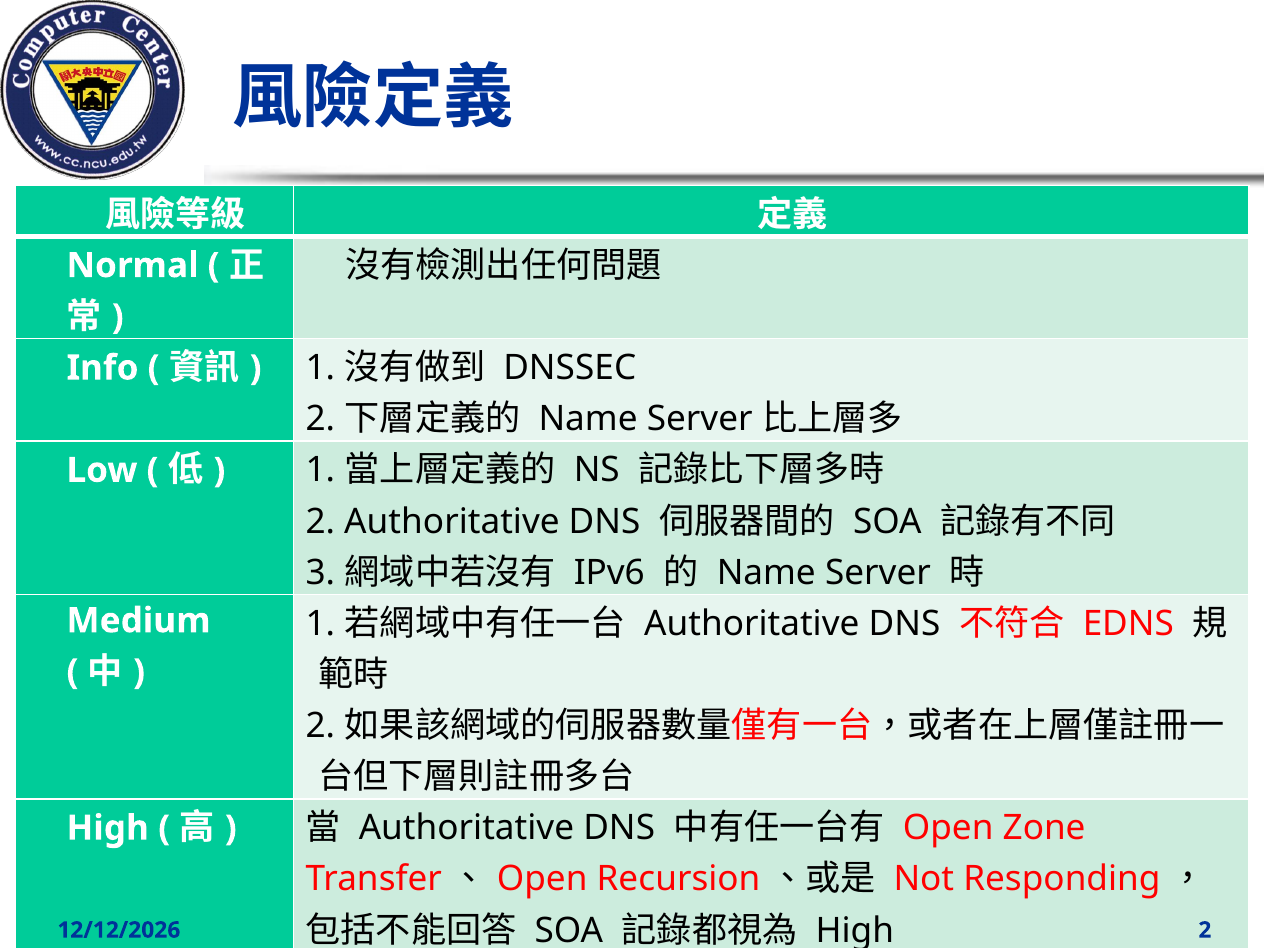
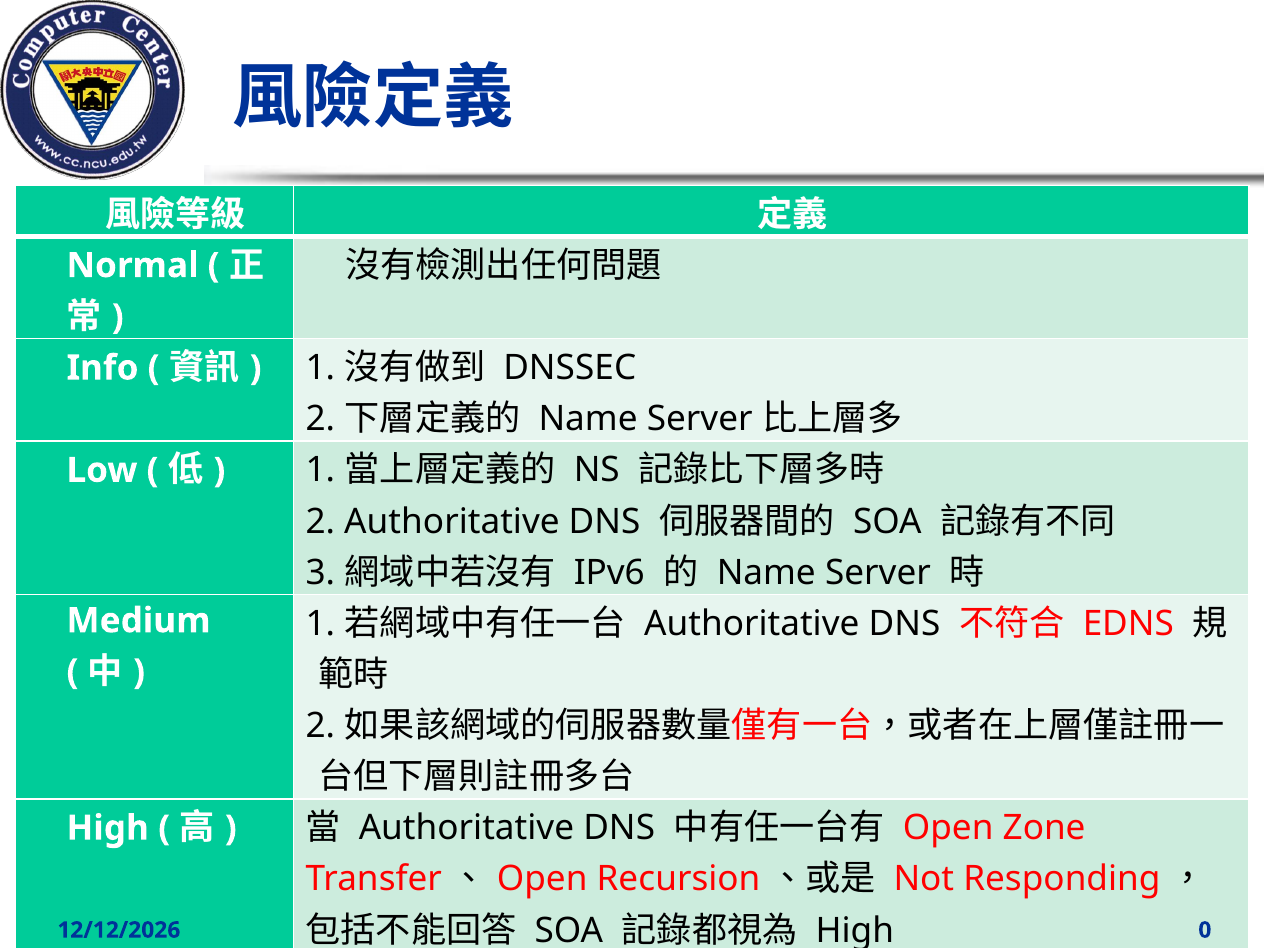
2: 2 -> 0 (1205, 930)
